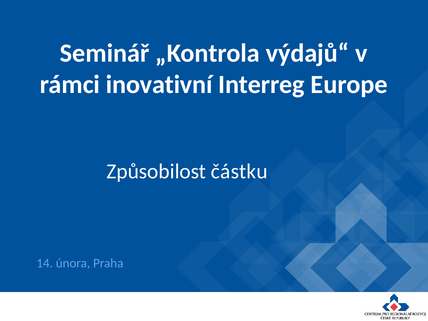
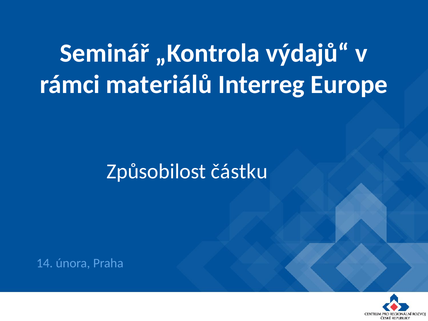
inovativní: inovativní -> materiálů (159, 85)
